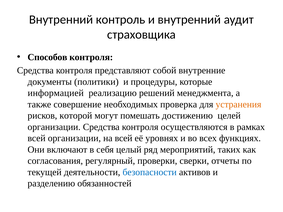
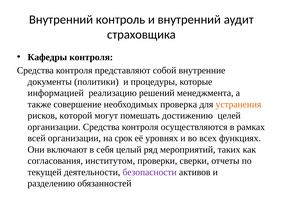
Способов: Способов -> Кафедры (47, 57)
на всей: всей -> срок (124, 138)
регулярный: регулярный -> институтом (110, 161)
безопасности colour: blue -> purple (150, 172)
